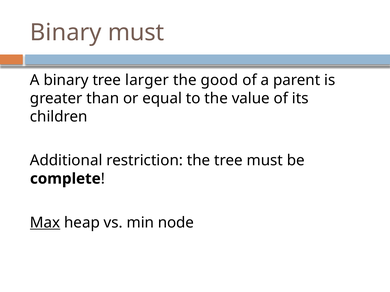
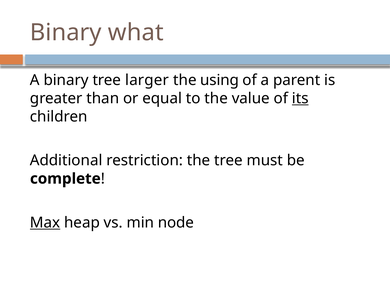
Binary must: must -> what (136, 33)
good: good -> using (220, 80)
its underline: none -> present (300, 99)
